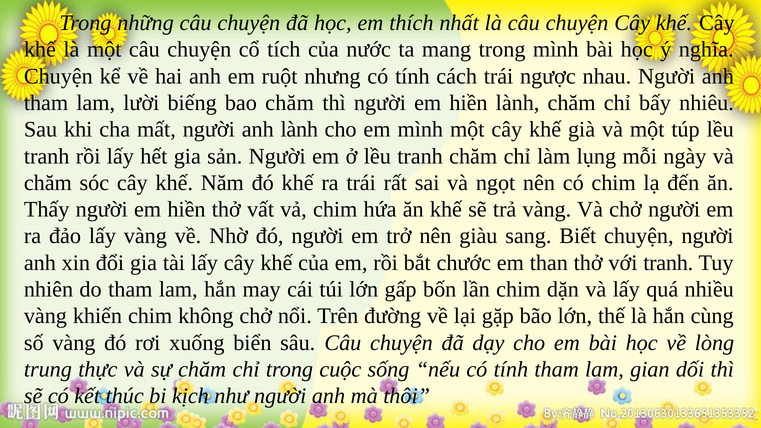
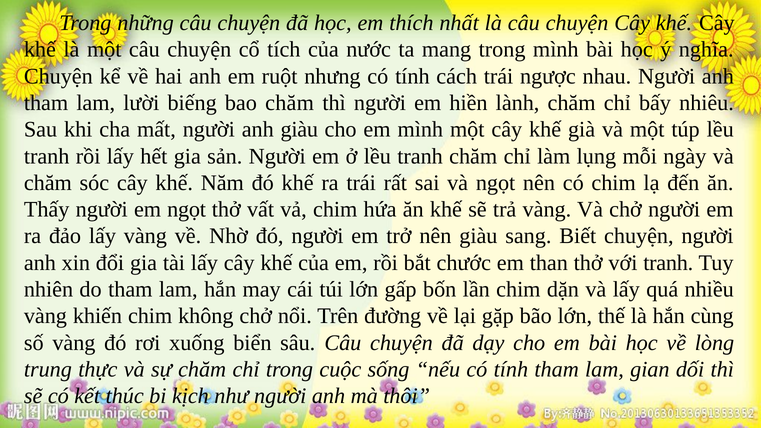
anh lành: lành -> giàu (299, 130)
Thấy người em hiền: hiền -> ngọt (187, 210)
